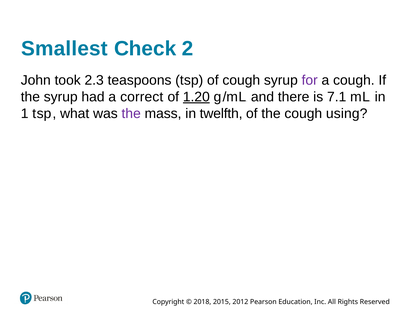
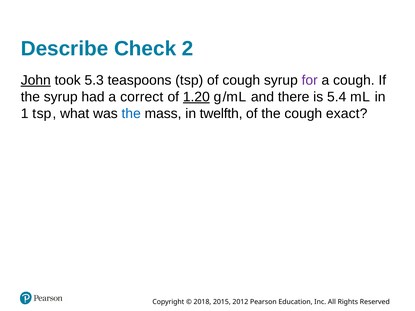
Smallest: Smallest -> Describe (65, 49)
John underline: none -> present (36, 80)
2.3: 2.3 -> 5.3 (94, 80)
7.1: 7.1 -> 5.4 (337, 97)
the colour: purple -> blue (131, 114)
using: using -> exact (347, 114)
